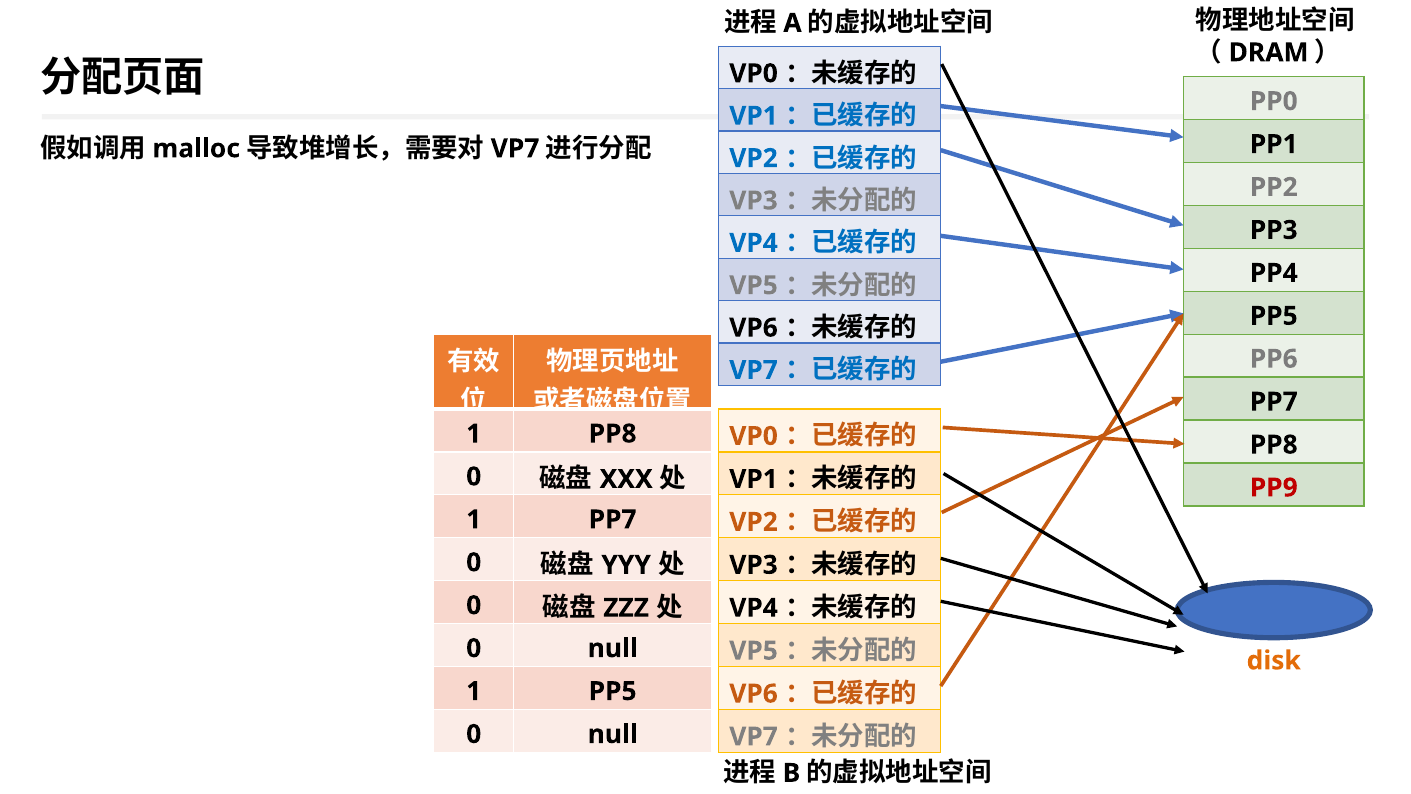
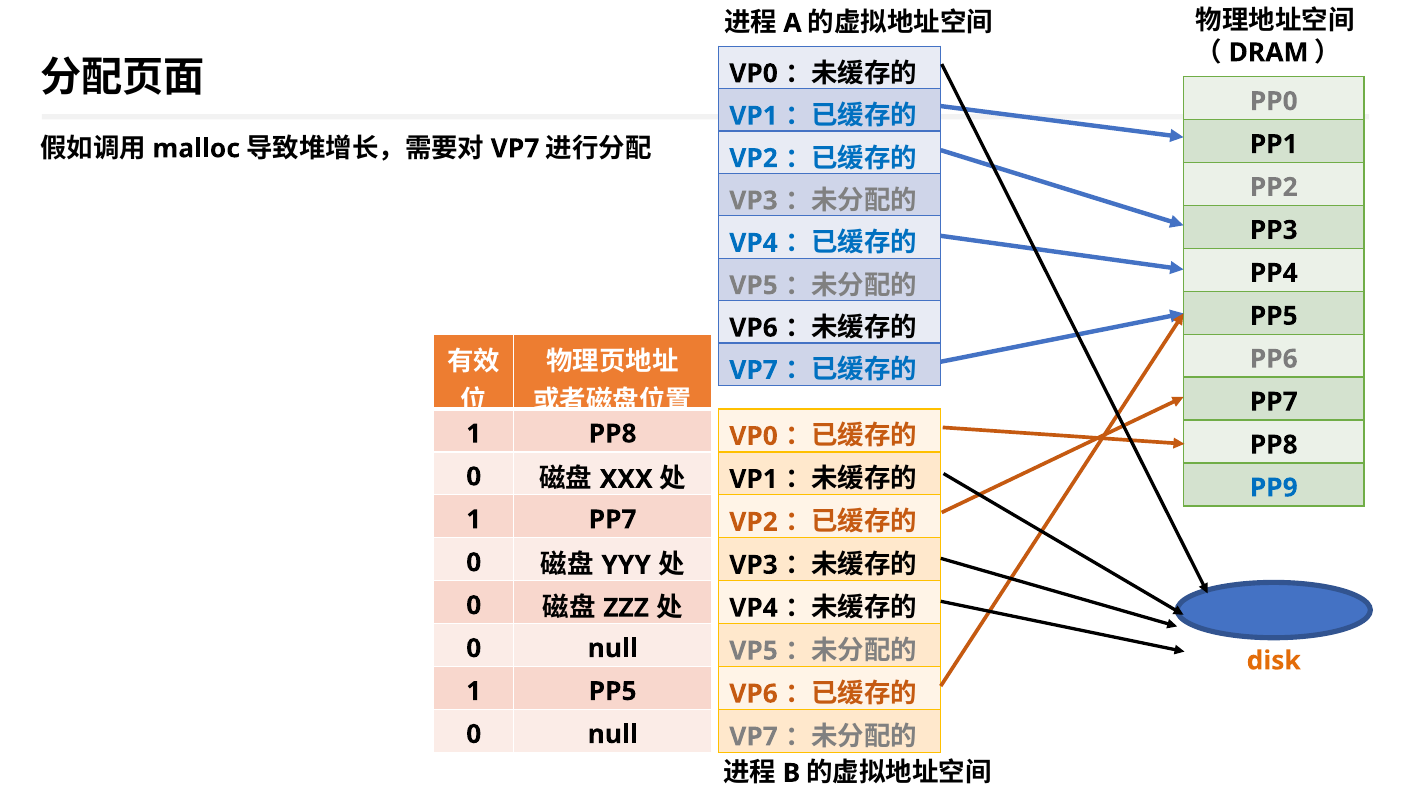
PP9 colour: red -> blue (1274, 488)
